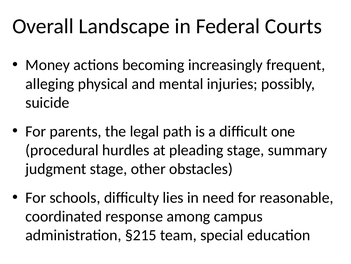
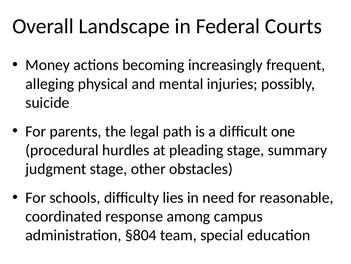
§215: §215 -> §804 (141, 235)
